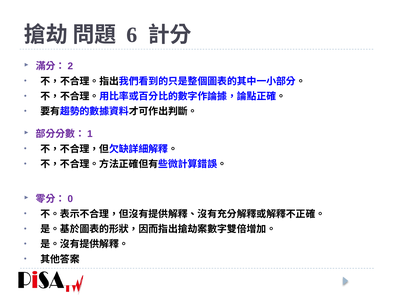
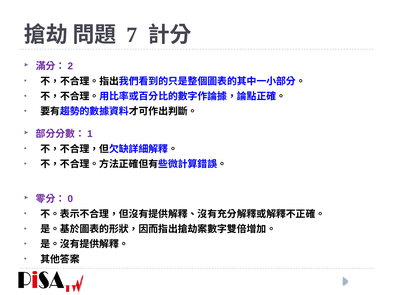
6: 6 -> 7 (132, 35)
